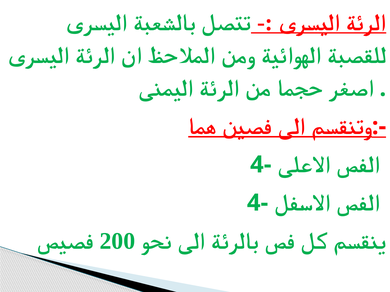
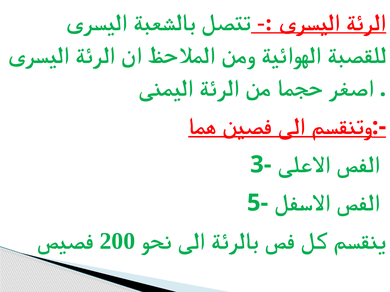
4-: 4- -> 3- (261, 165)
4-: 4- -> 5- (258, 203)
